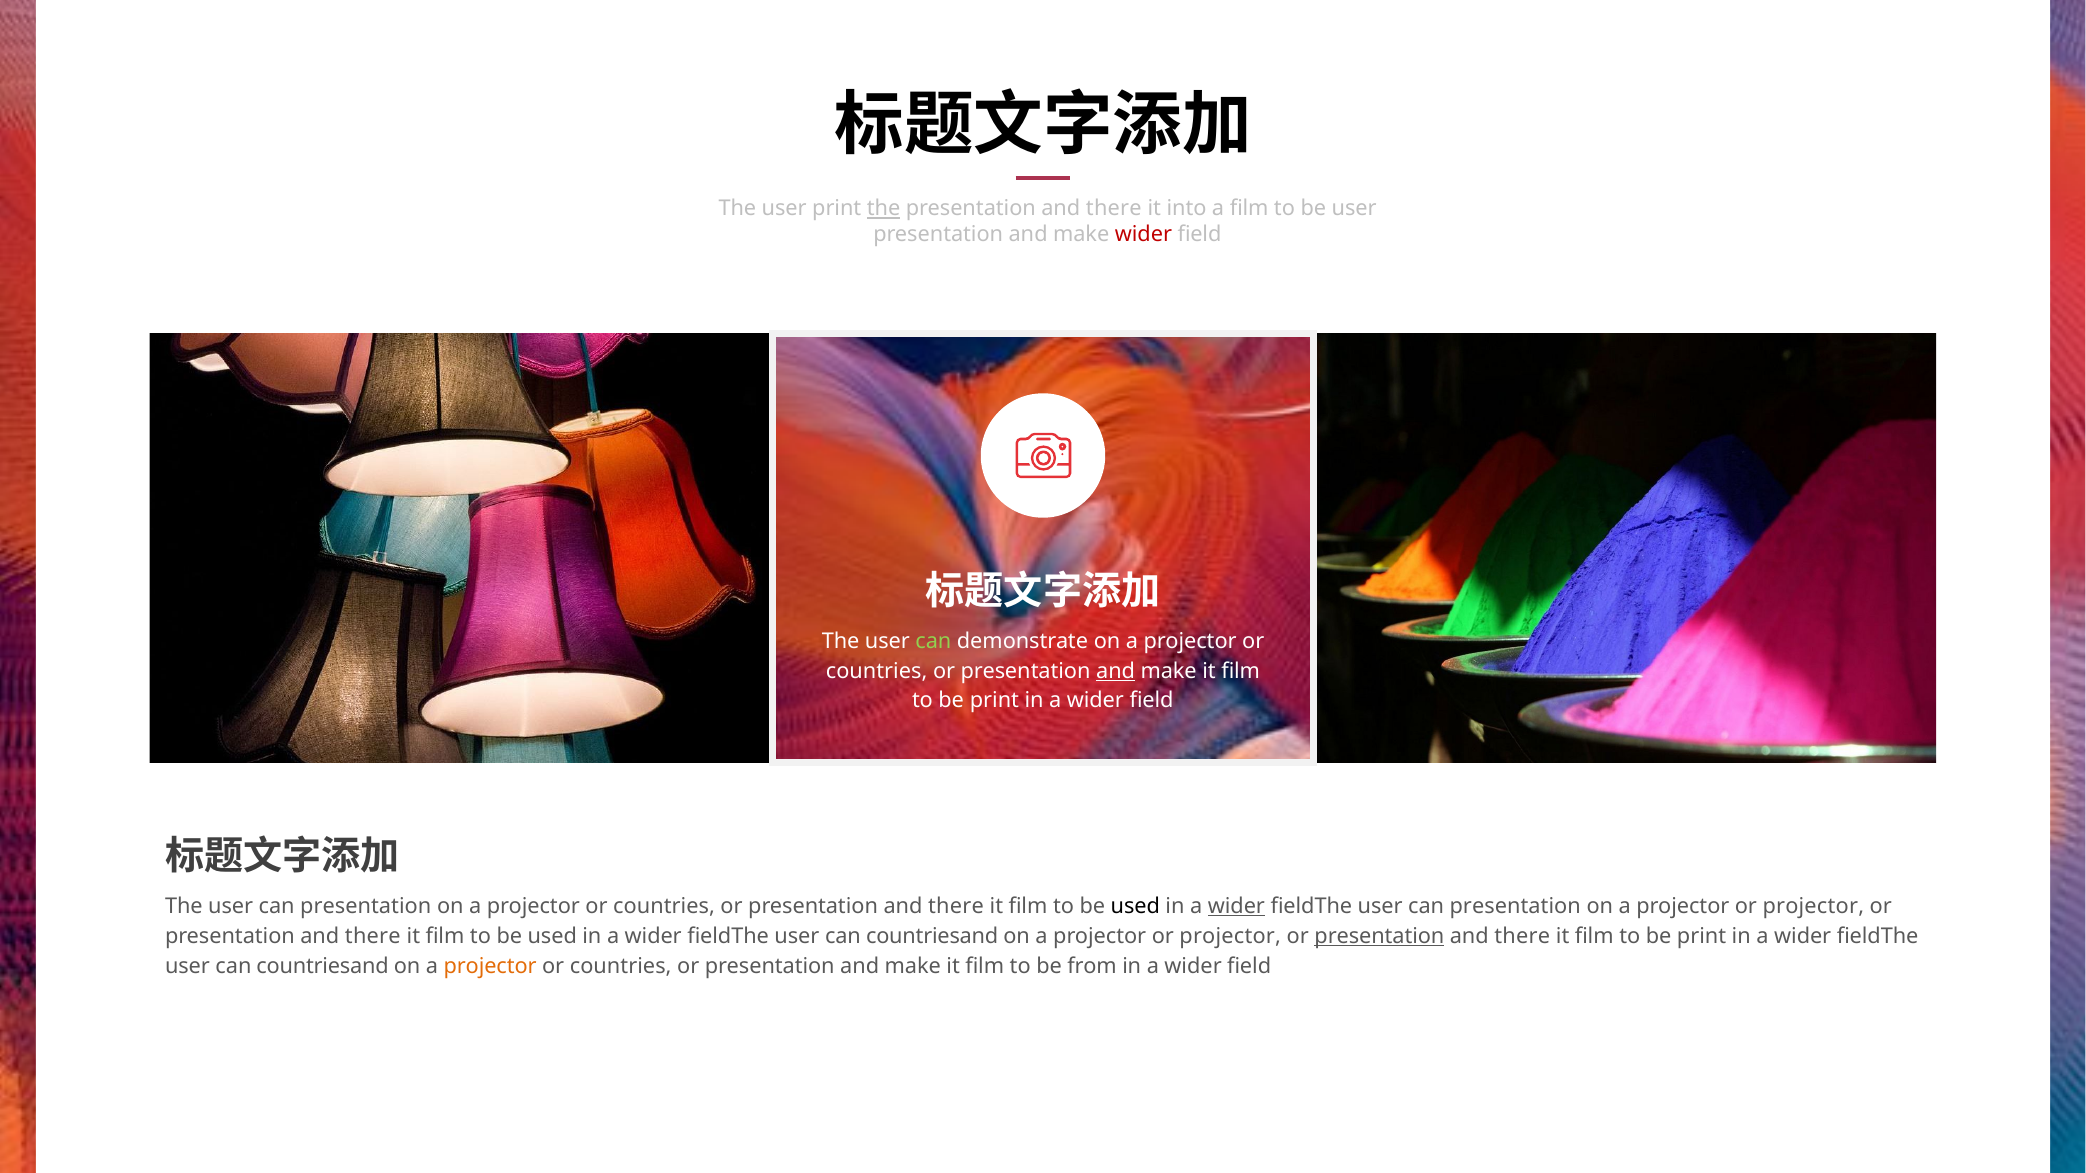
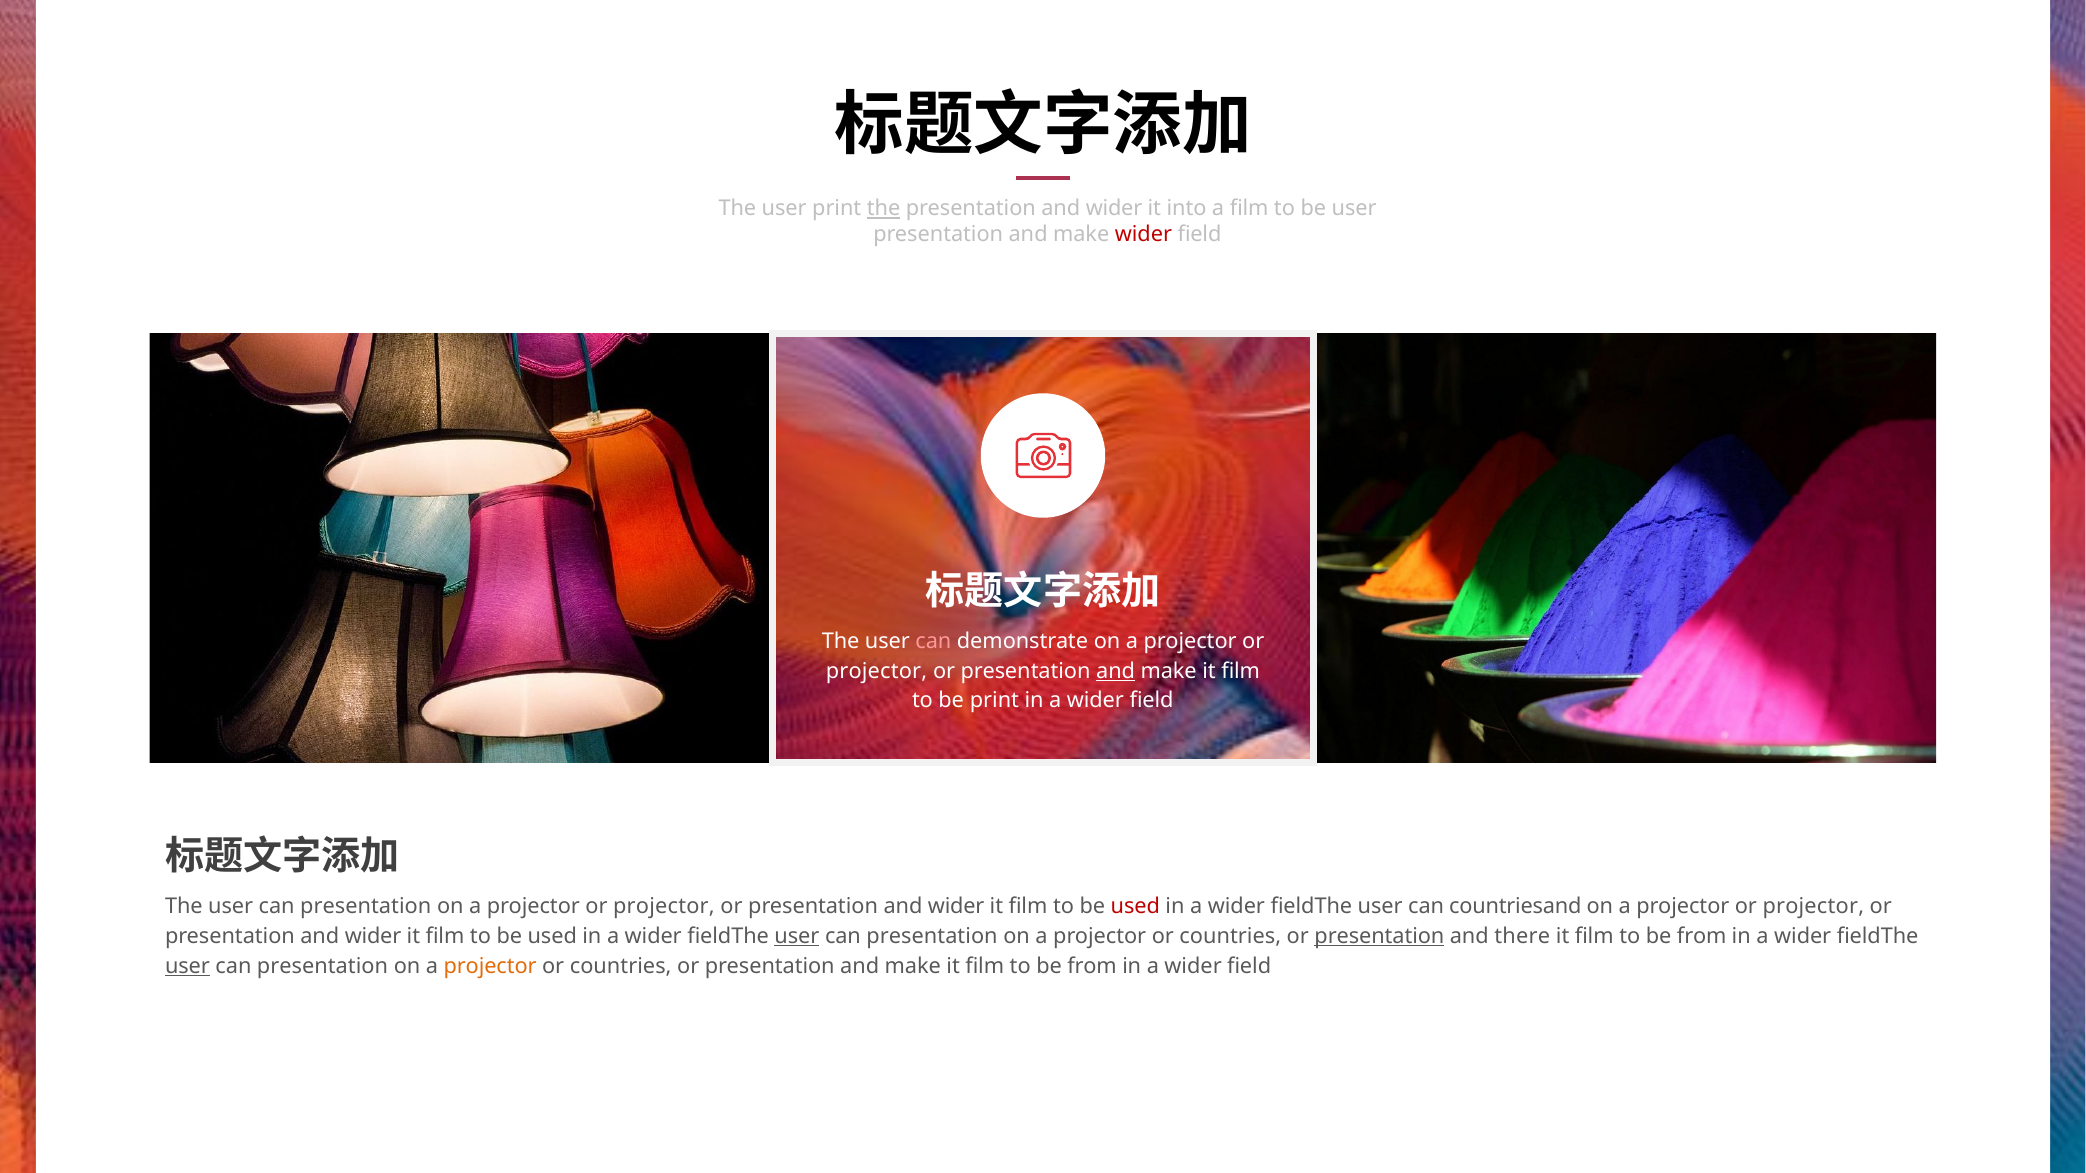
there: there -> wider (1114, 209)
can colour: light green -> pink (933, 641)
countries: countries -> projector (877, 671)
countries: countries -> projector (664, 907)
there: there -> wider (956, 907)
used colour: black -> red (1135, 907)
wider underline: present -> none (1236, 907)
fieldThe user can presentation: presentation -> countriesand (1515, 907)
there: there -> wider (373, 936)
user underline: none -> present (797, 936)
countriesand: countriesand -> presentation (932, 936)
projector: projector -> countries (1230, 936)
print: print -> from (1702, 936)
user underline: none -> present (187, 966)
countriesand: countriesand -> presentation (322, 966)
